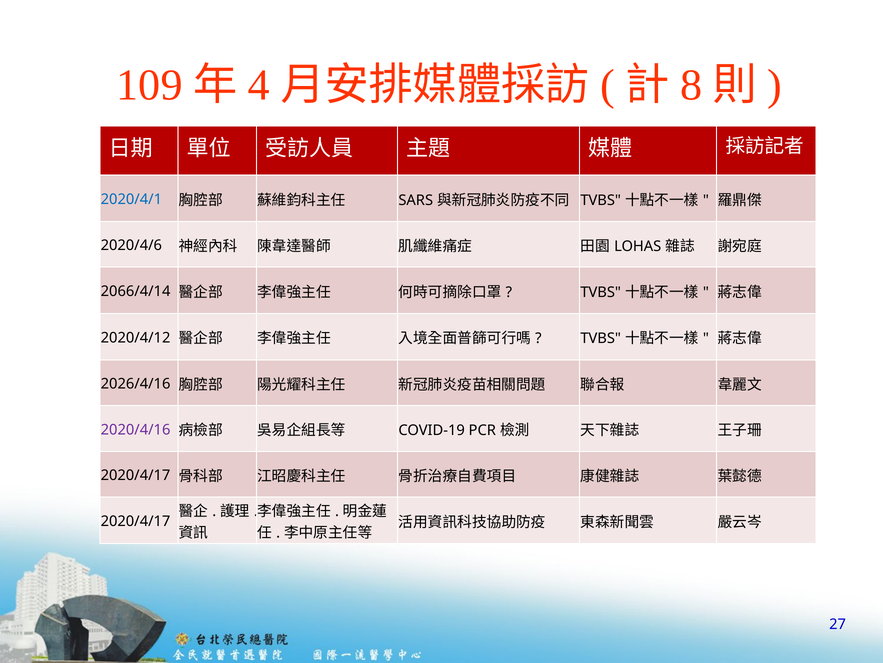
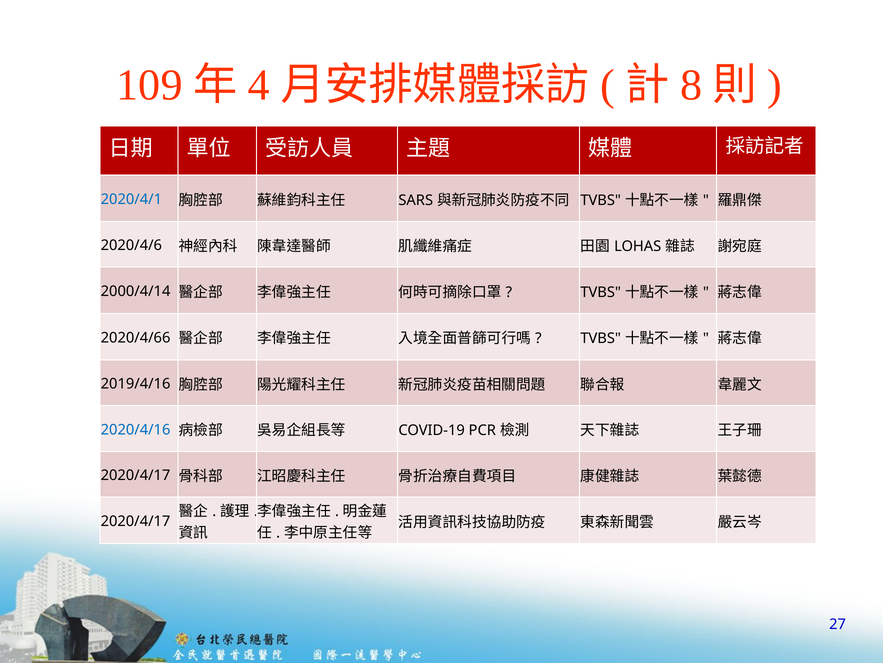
2066/4/14: 2066/4/14 -> 2000/4/14 (136, 291)
2020/4/12: 2020/4/12 -> 2020/4/66 (136, 338)
2026/4/16: 2026/4/16 -> 2019/4/16 (136, 384)
2020/4/16 colour: purple -> blue (136, 429)
